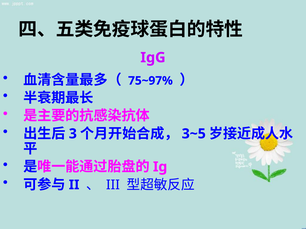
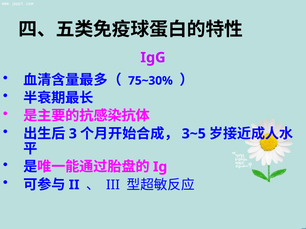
75~97%: 75~97% -> 75~30% (150, 81)
